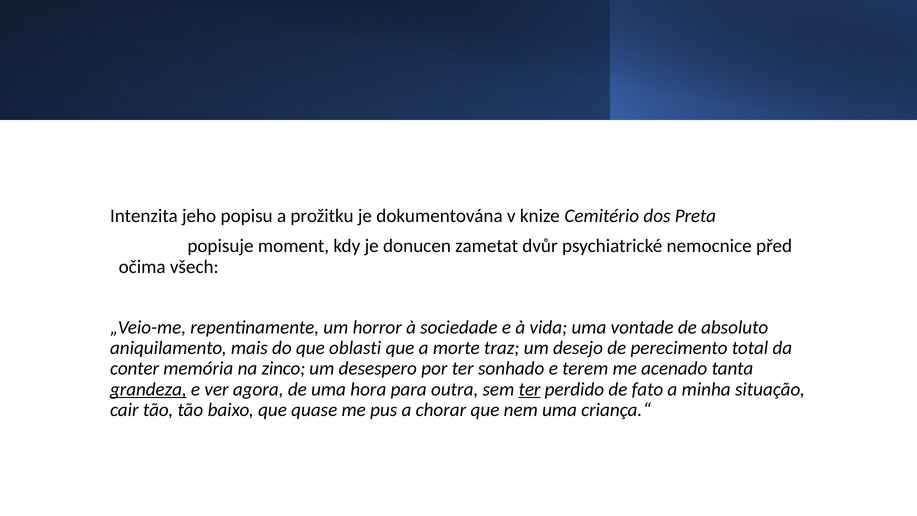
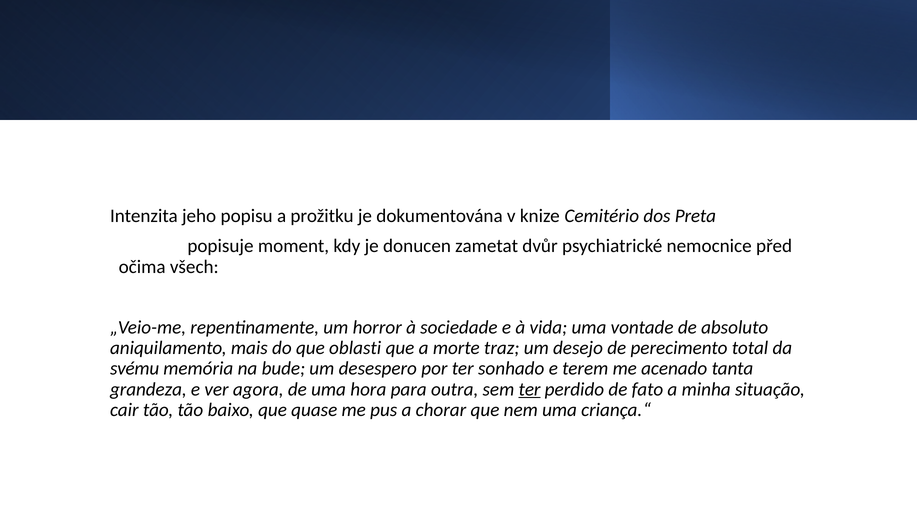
conter: conter -> svému (135, 368)
zinco: zinco -> bude (283, 368)
grandeza underline: present -> none (148, 389)
